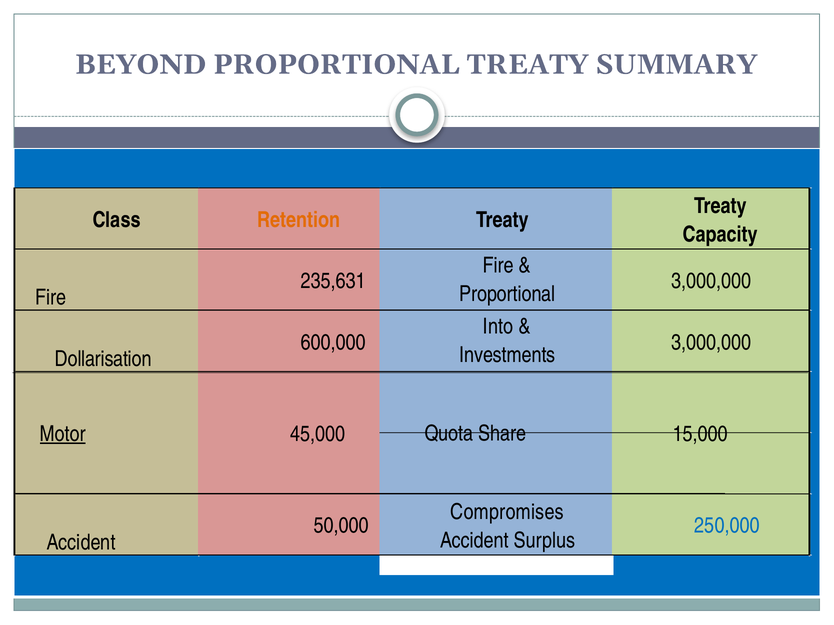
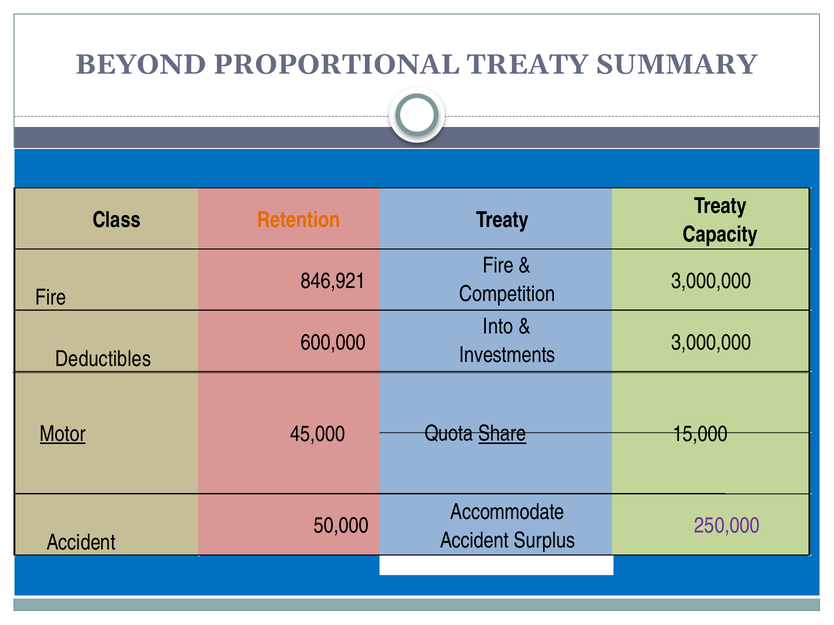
235,631: 235,631 -> 846,921 (333, 281)
Proportional: Proportional -> Competition (507, 294)
Dollarisation: Dollarisation -> Deductibles (103, 359)
Share underline: none -> present (502, 434)
Compromises: Compromises -> Accommodate (507, 512)
250,000 colour: blue -> purple (727, 526)
